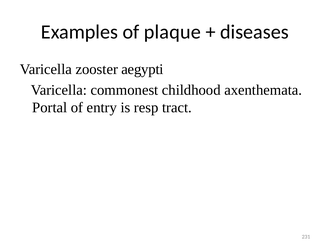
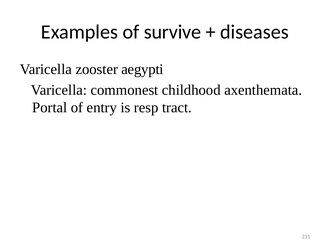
plaque: plaque -> survive (173, 32)
